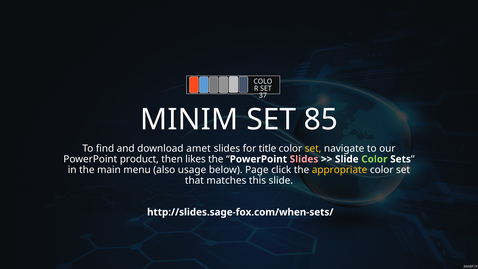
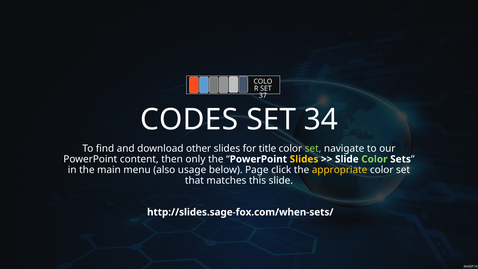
MINIM: MINIM -> CODES (189, 119)
85: 85 -> 34 (321, 119)
amet: amet -> other (199, 148)
set colour: yellow -> light green (313, 148)
product: product -> content (139, 159)
likes: likes -> only (195, 159)
Slides colour: pink -> yellow (304, 159)
